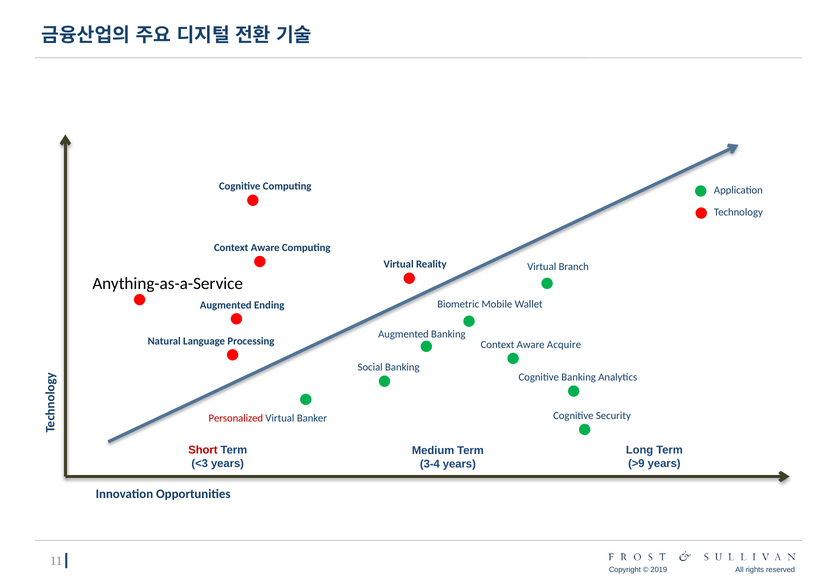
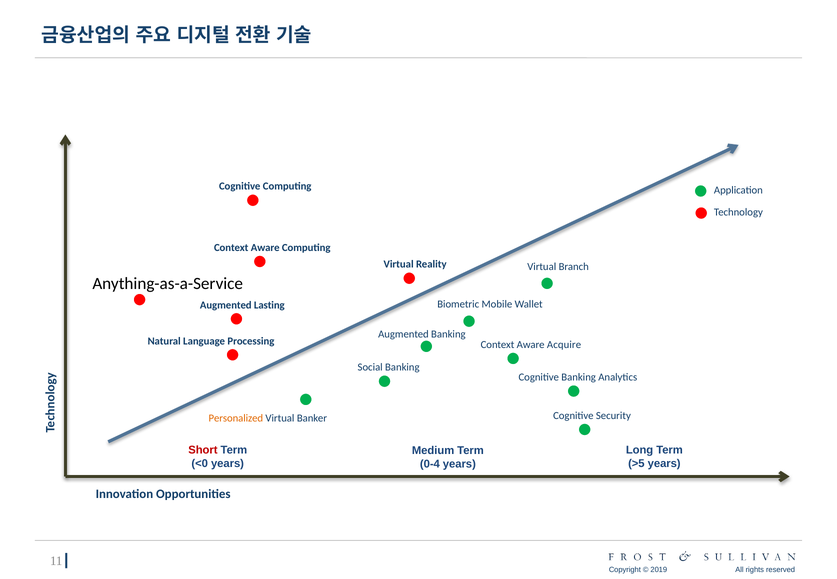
Ending: Ending -> Lasting (269, 305)
Personalized colour: red -> orange (236, 418)
>9: >9 -> >5 (636, 464)
<3: <3 -> <0 (200, 464)
3-4: 3-4 -> 0-4 (430, 464)
